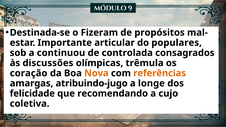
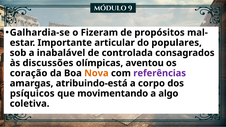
Destinada-se: Destinada-se -> Galhardia-se (40, 33)
continuou: continuou -> inabalável (61, 53)
trêmula: trêmula -> aventou (145, 63)
referências colour: orange -> purple (160, 73)
atribuindo-jugo: atribuindo-jugo -> atribuindo-está (92, 83)
longe: longe -> corpo (151, 83)
felicidade: felicidade -> psíquicos (32, 94)
recomendando: recomendando -> movimentando (113, 94)
cujo: cujo -> algo (168, 94)
